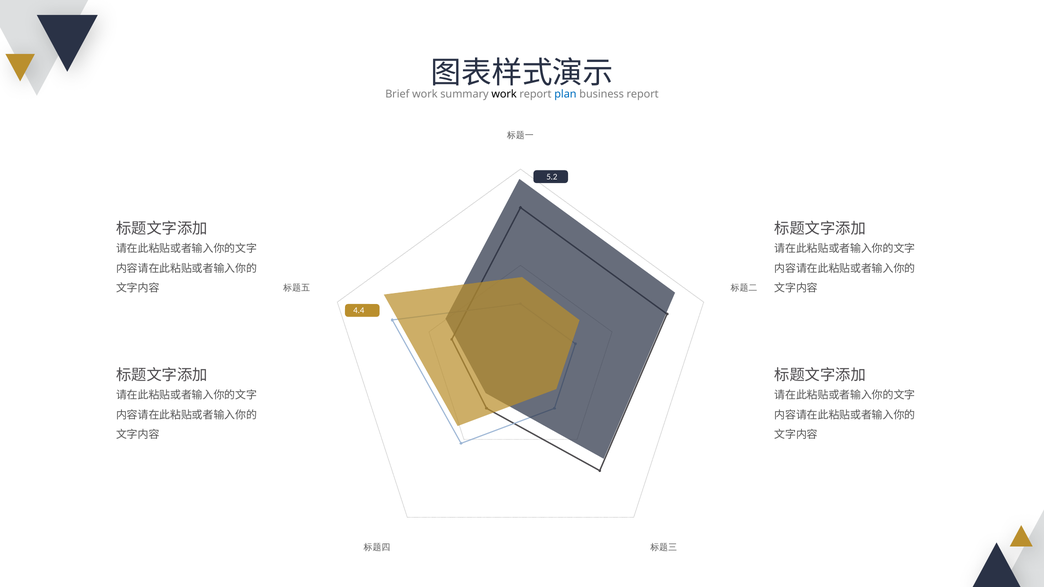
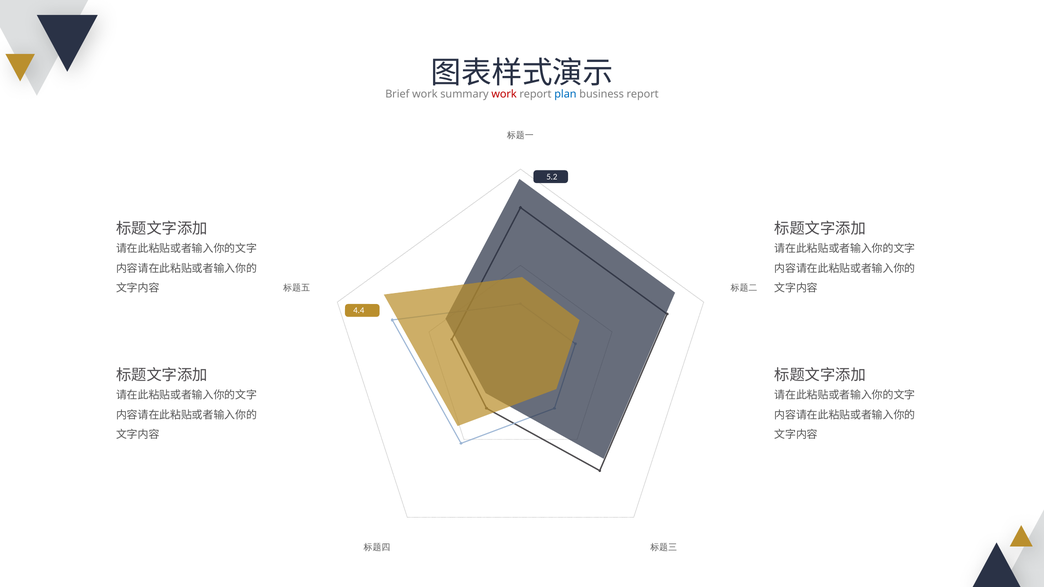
work colour: black -> red (504, 94)
